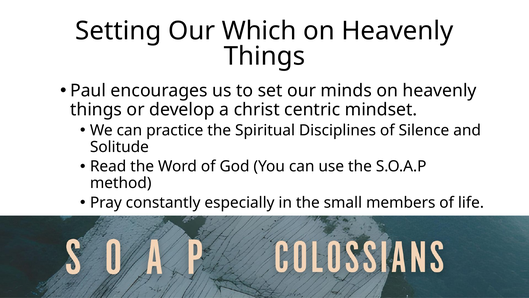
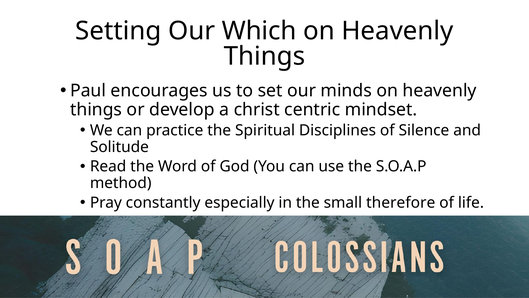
members: members -> therefore (401, 202)
